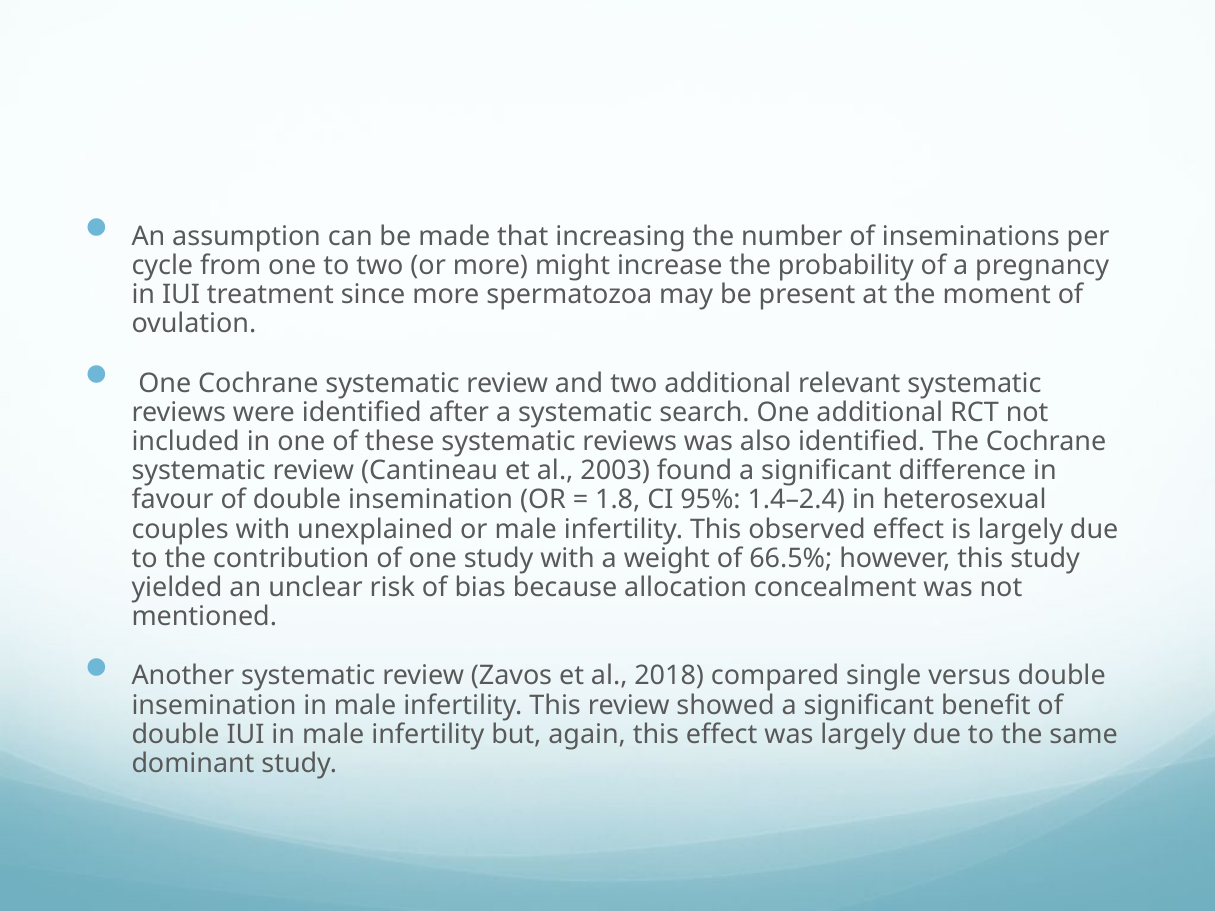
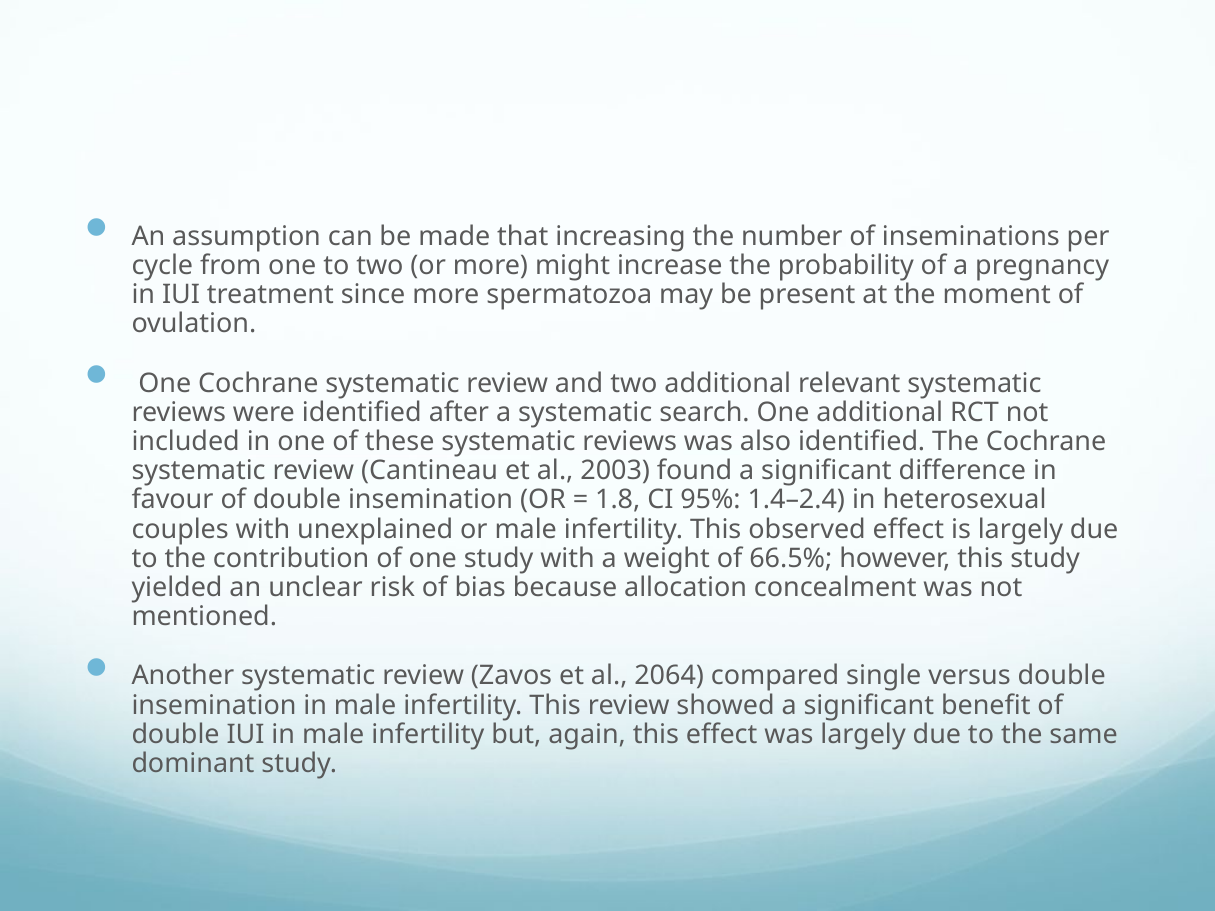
2018: 2018 -> 2064 (669, 676)
